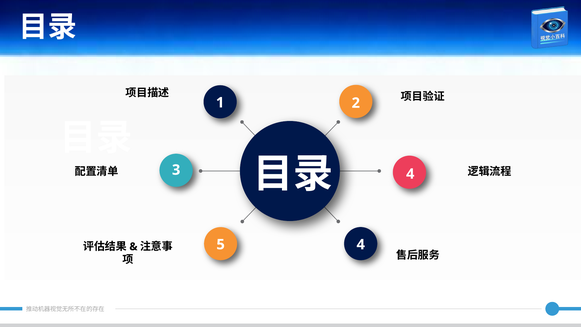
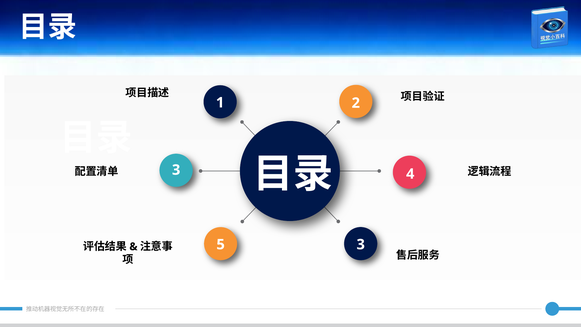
5 4: 4 -> 3 (361, 244)
